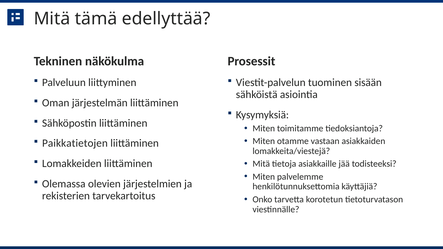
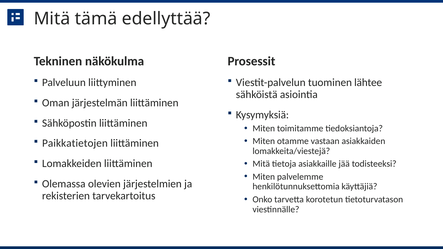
sisään: sisään -> lähtee (368, 83)
